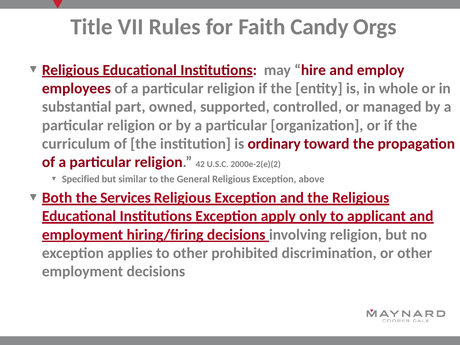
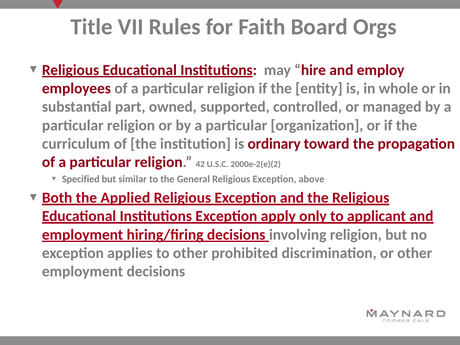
Candy: Candy -> Board (319, 27)
Services: Services -> Applied (125, 198)
